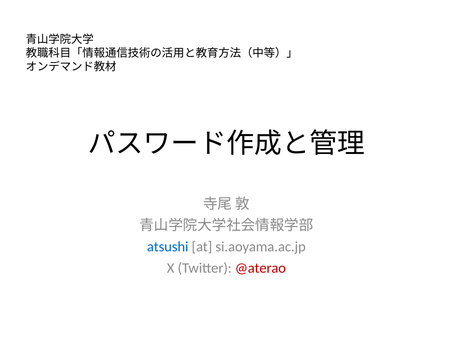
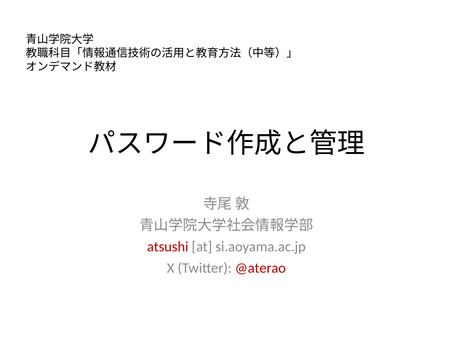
atsushi colour: blue -> red (168, 247)
